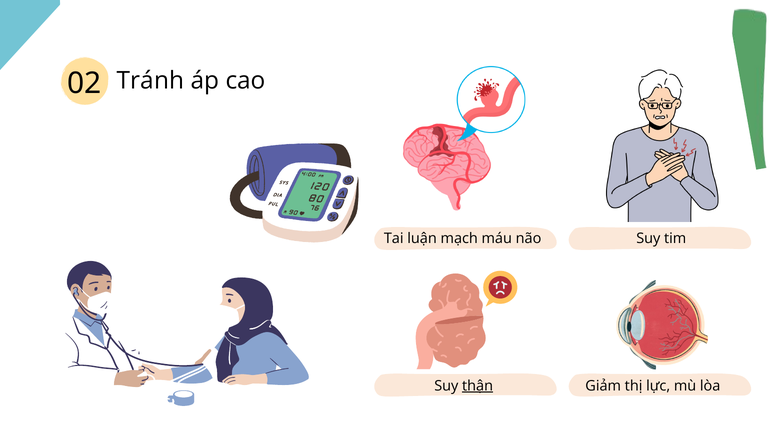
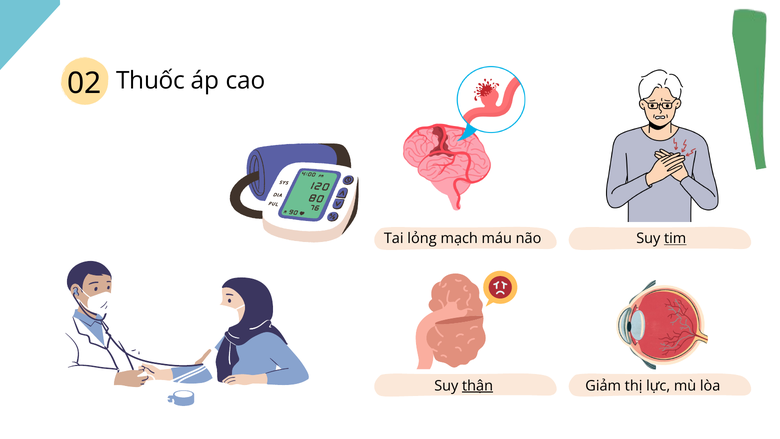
Tránh: Tránh -> Thuốc (151, 81)
luận: luận -> lỏng (422, 238)
tim underline: none -> present (675, 238)
